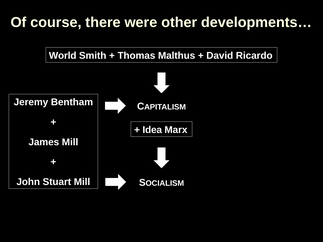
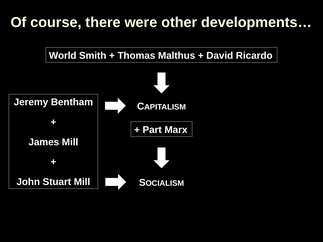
Idea: Idea -> Part (152, 130)
